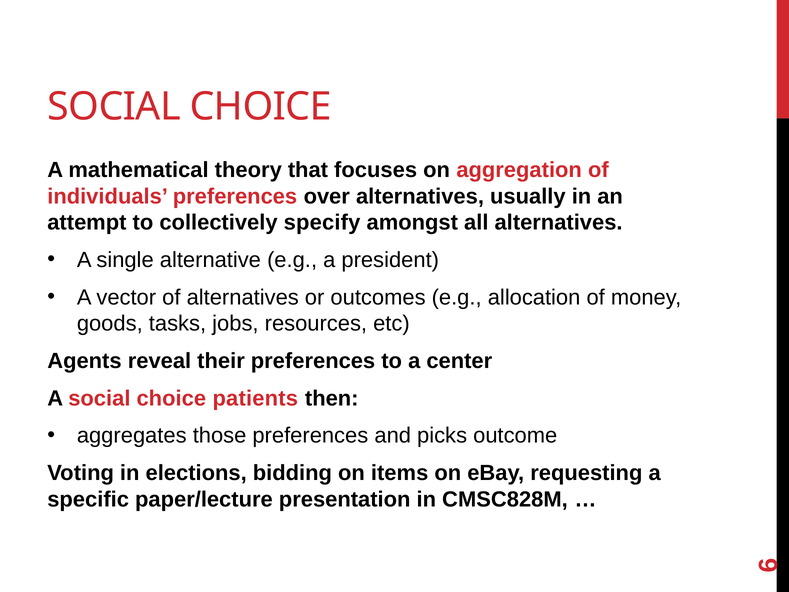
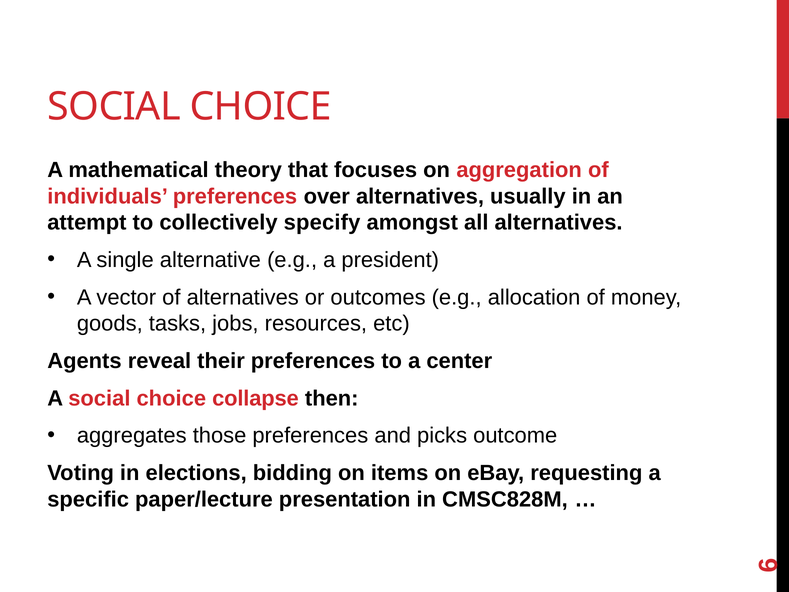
patients: patients -> collapse (255, 398)
